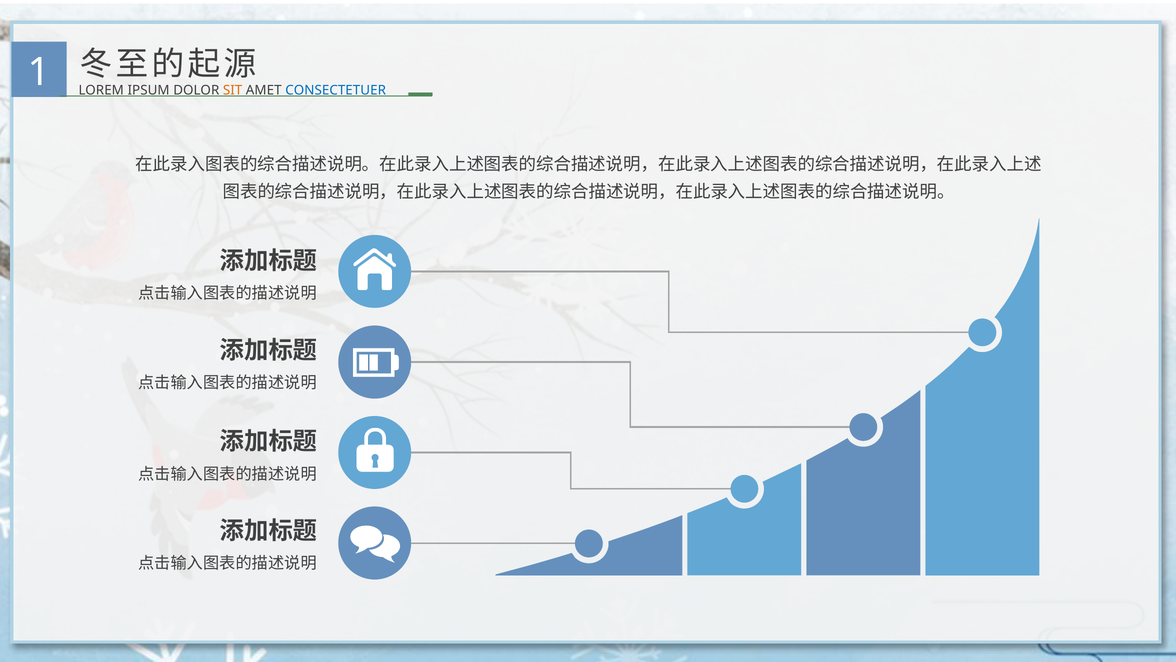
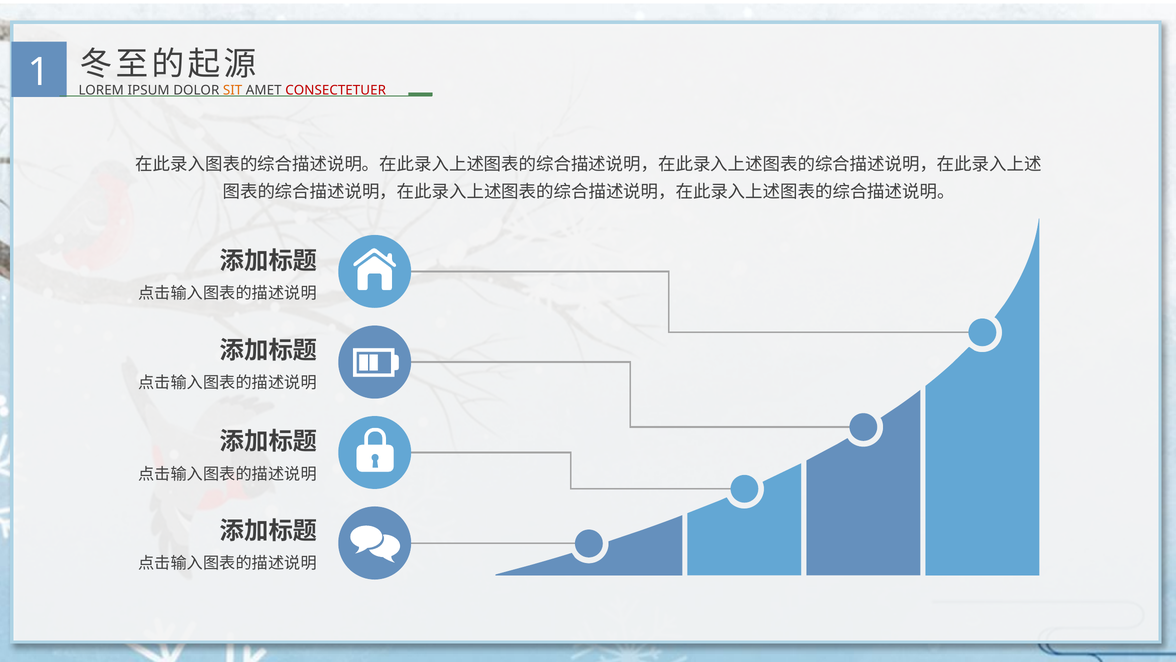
CONSECTETUER colour: blue -> red (336, 90)
